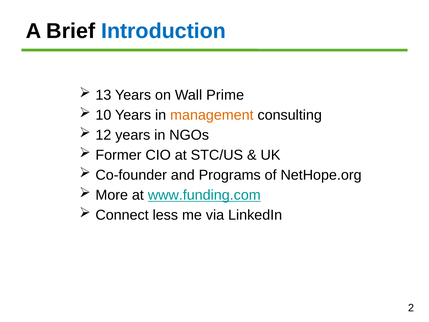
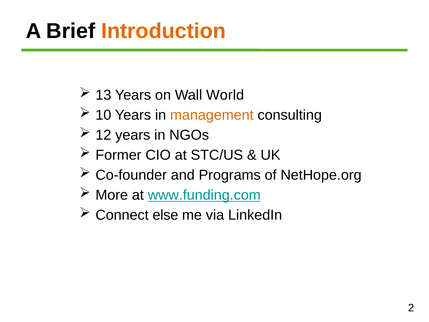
Introduction colour: blue -> orange (164, 31)
Prime: Prime -> World (225, 95)
less: less -> else (165, 215)
